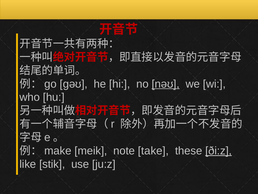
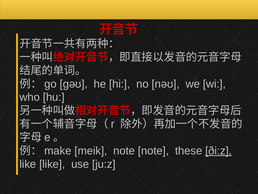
nəʊ underline: present -> none (166, 84)
note take: take -> note (153, 150)
like stik: stik -> like (52, 164)
